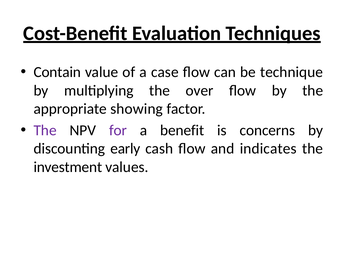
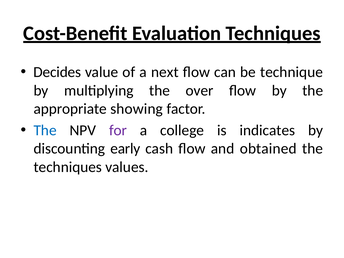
Contain: Contain -> Decides (57, 72)
case: case -> next (165, 72)
The colour: purple -> blue (45, 130)
benefit: benefit -> college (182, 130)
concerns: concerns -> indicates (267, 130)
indicates: indicates -> obtained (268, 149)
investment: investment -> techniques (68, 167)
